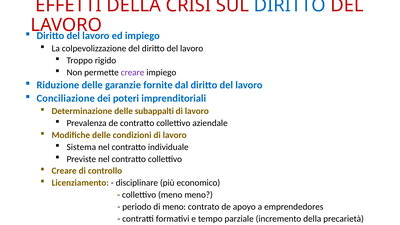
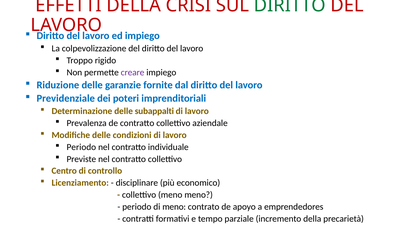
DIRITTO colour: blue -> green (290, 5)
Conciliazione: Conciliazione -> Previdenziale (66, 98)
Sistema: Sistema -> Periodo (81, 147)
Creare: Creare -> Centro (64, 171)
